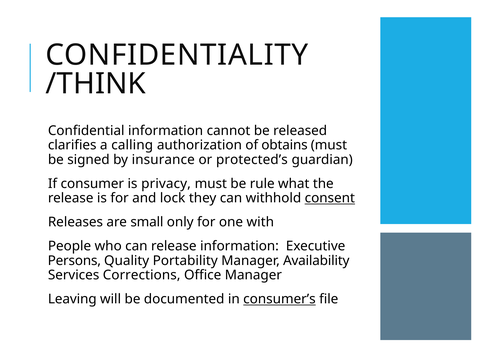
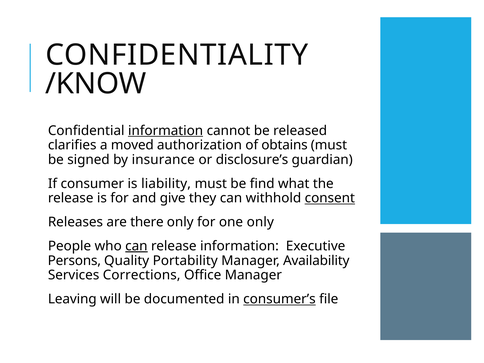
/THINK: /THINK -> /KNOW (96, 84)
information underline: none -> present (166, 131)
calling: calling -> moved (132, 145)
protected’s: protected’s -> disclosure’s (252, 160)
privacy: privacy -> liability (166, 184)
rule: rule -> find (262, 184)
lock: lock -> give (173, 198)
small: small -> there (147, 222)
one with: with -> only (260, 222)
can underline: none -> present (136, 246)
